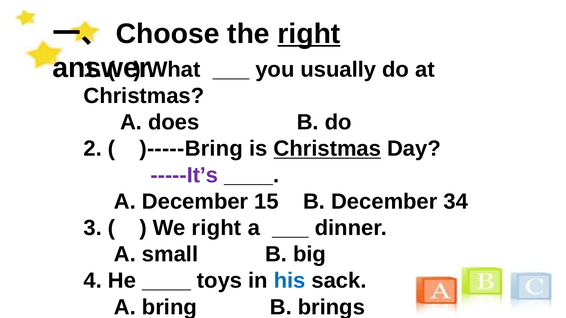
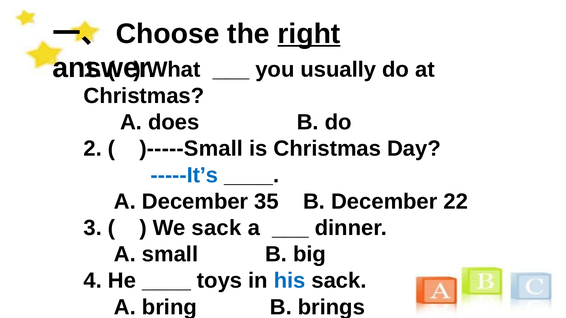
)-----Bring: )-----Bring -> )-----Small (191, 149)
Christmas underline: present -> none (327, 149)
-----It’s colour: purple -> blue (184, 175)
15: 15 -> 35 (267, 202)
34: 34 -> 22 (456, 202)
We right: right -> sack (216, 228)
